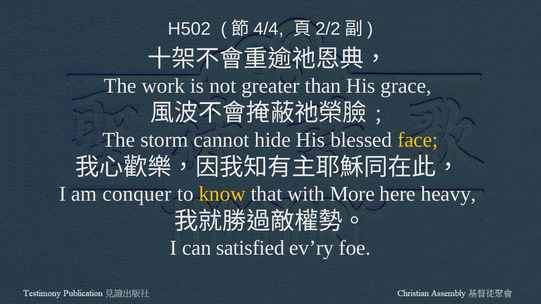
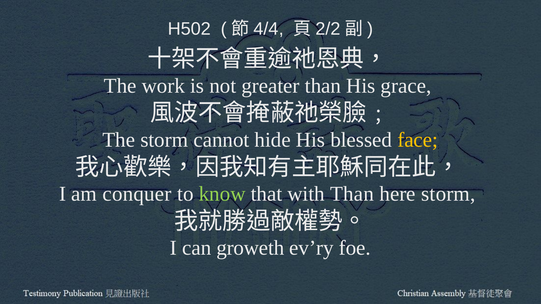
know colour: yellow -> light green (222, 194)
with More: More -> Than (352, 194)
here heavy: heavy -> storm (448, 194)
satisfied: satisfied -> groweth (250, 248)
